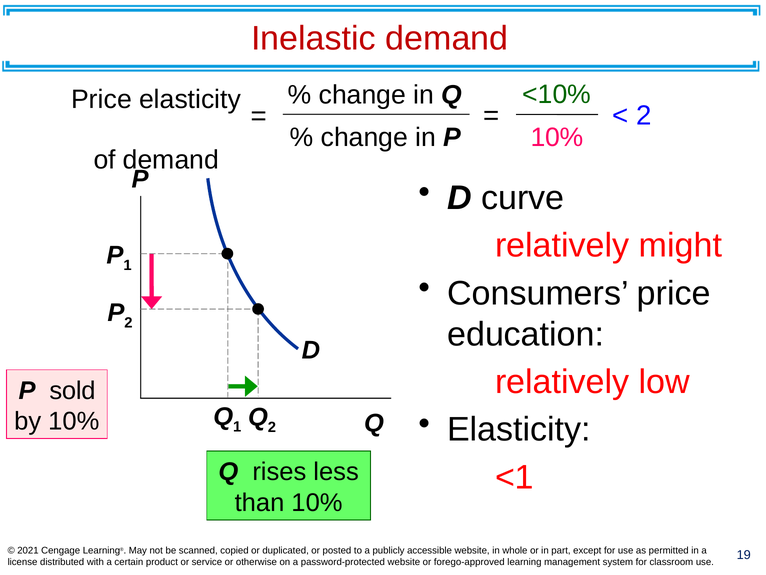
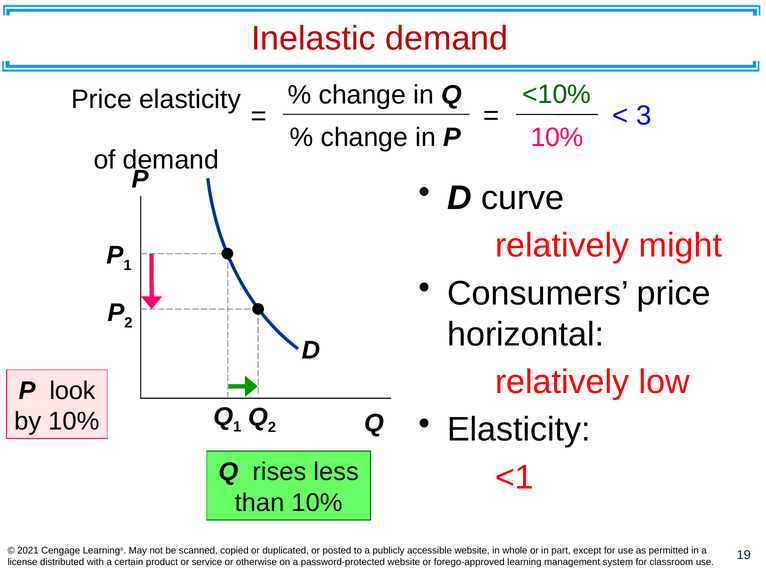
2: 2 -> 3 (644, 115)
education: education -> horizontal (526, 334)
sold: sold -> look (72, 390)
